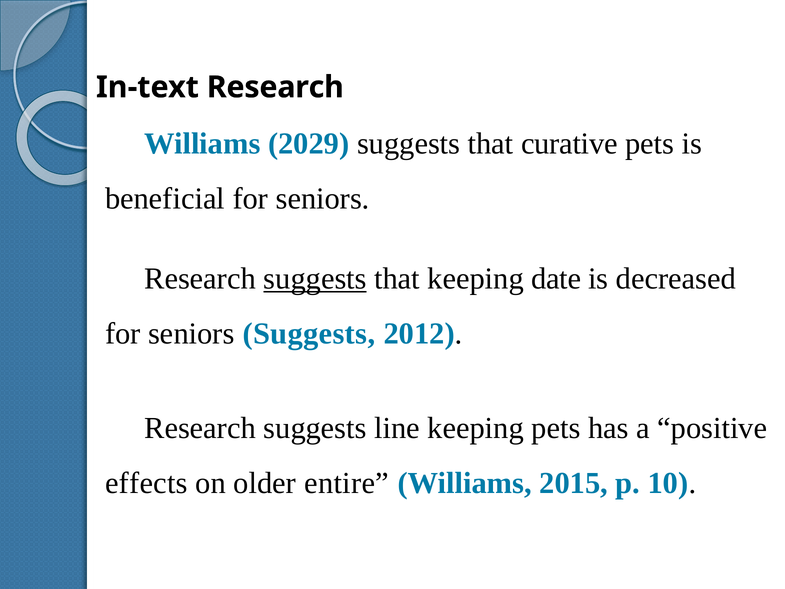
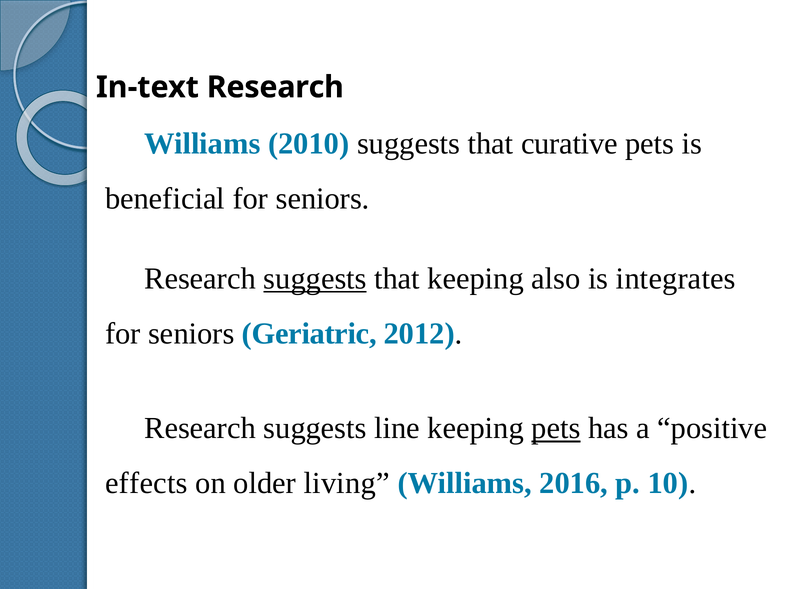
2029: 2029 -> 2010 (309, 143)
date: date -> also (556, 278)
decreased: decreased -> integrates (676, 278)
seniors Suggests: Suggests -> Geriatric (309, 333)
pets underline: none -> present (556, 428)
entire: entire -> living (347, 483)
2015: 2015 -> 2016 (574, 483)
